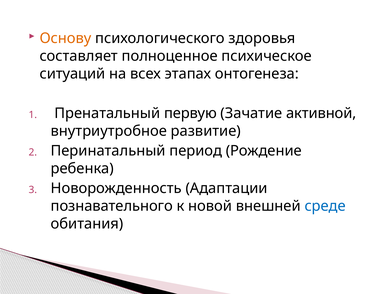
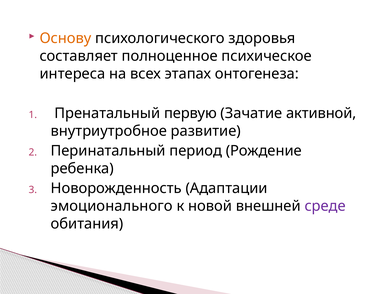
ситуаций: ситуаций -> интереса (72, 74)
познавательного: познавательного -> эмоционального (112, 206)
среде colour: blue -> purple (325, 206)
